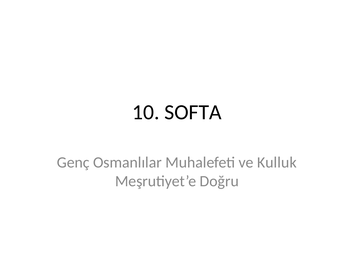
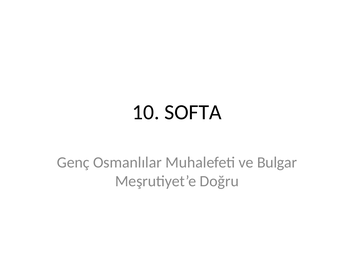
Kulluk: Kulluk -> Bulgar (277, 163)
